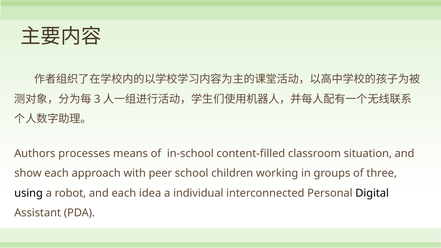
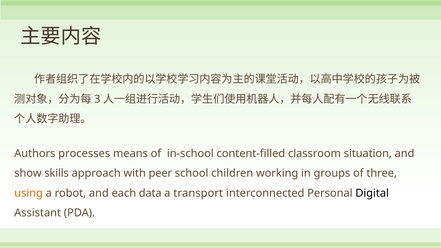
show each: each -> skills (57, 173)
using colour: black -> orange (29, 193)
idea: idea -> data (150, 193)
individual: individual -> transport (198, 193)
